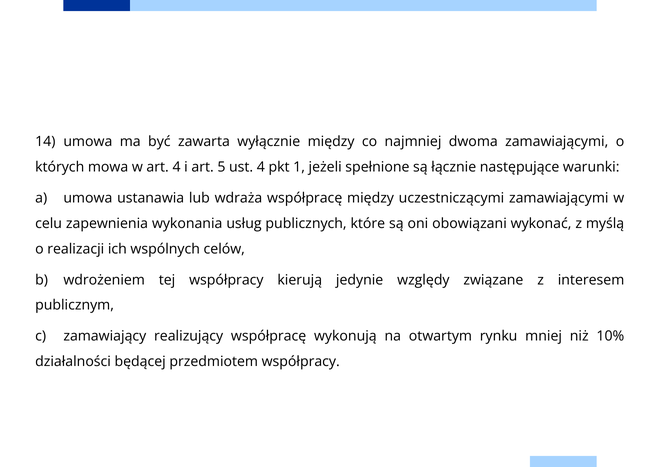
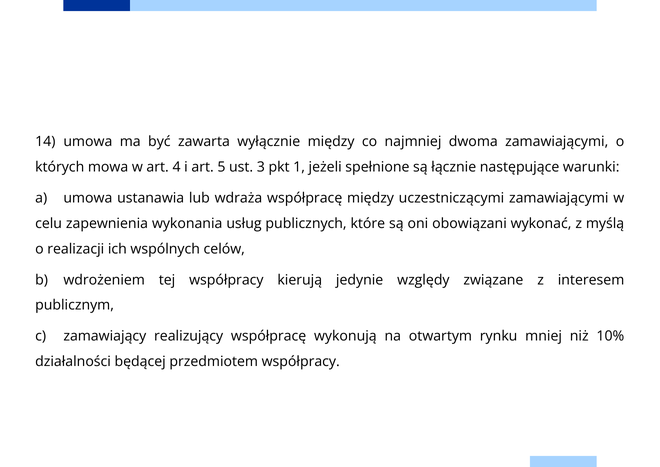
ust 4: 4 -> 3 (261, 167)
